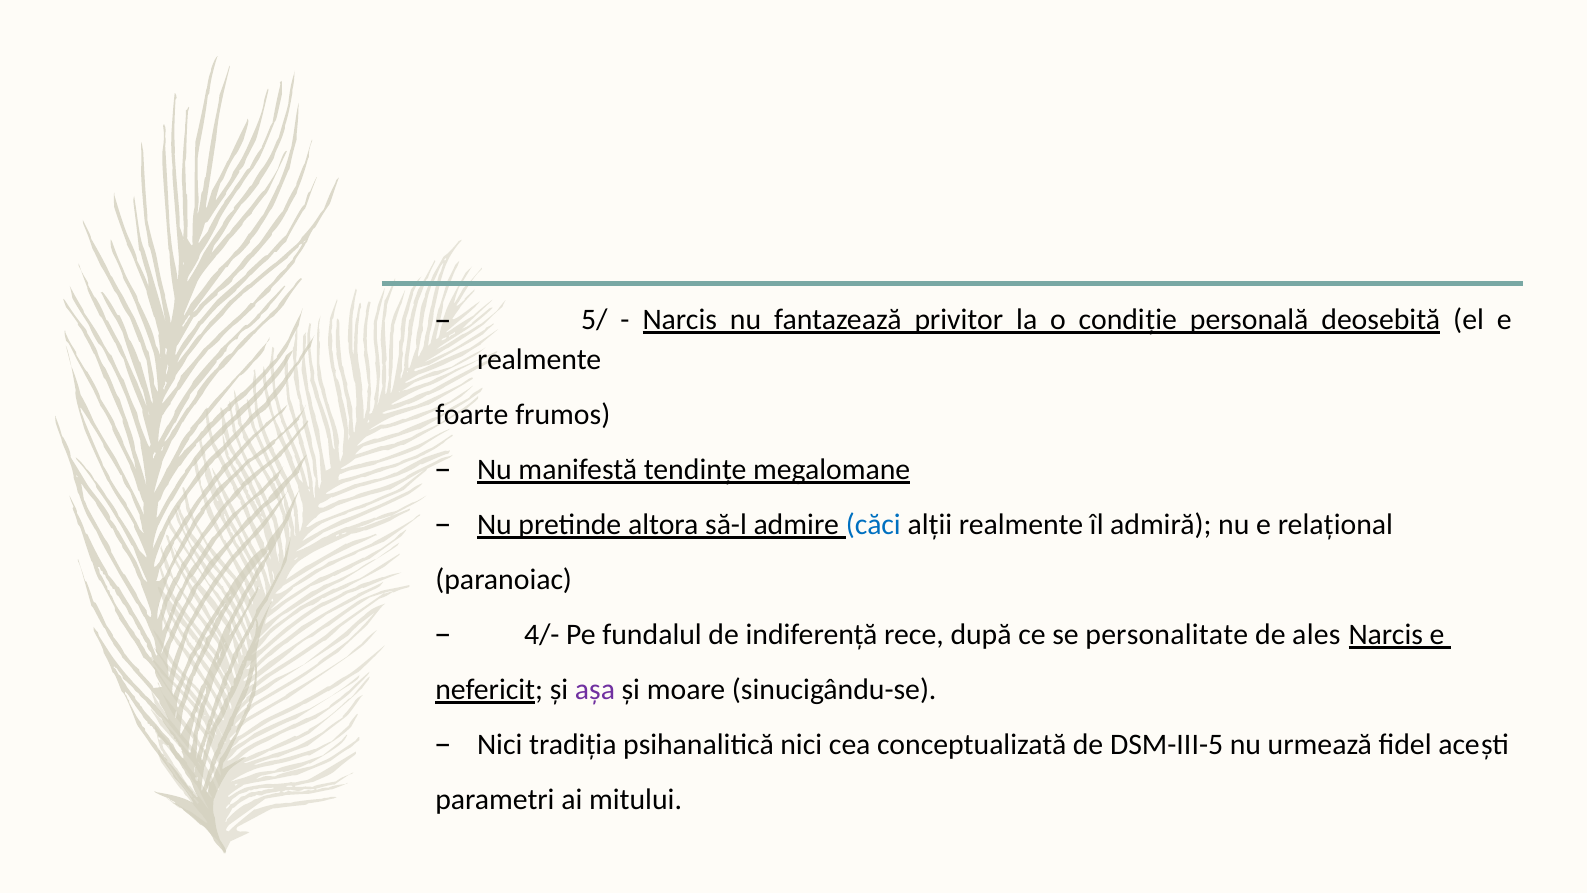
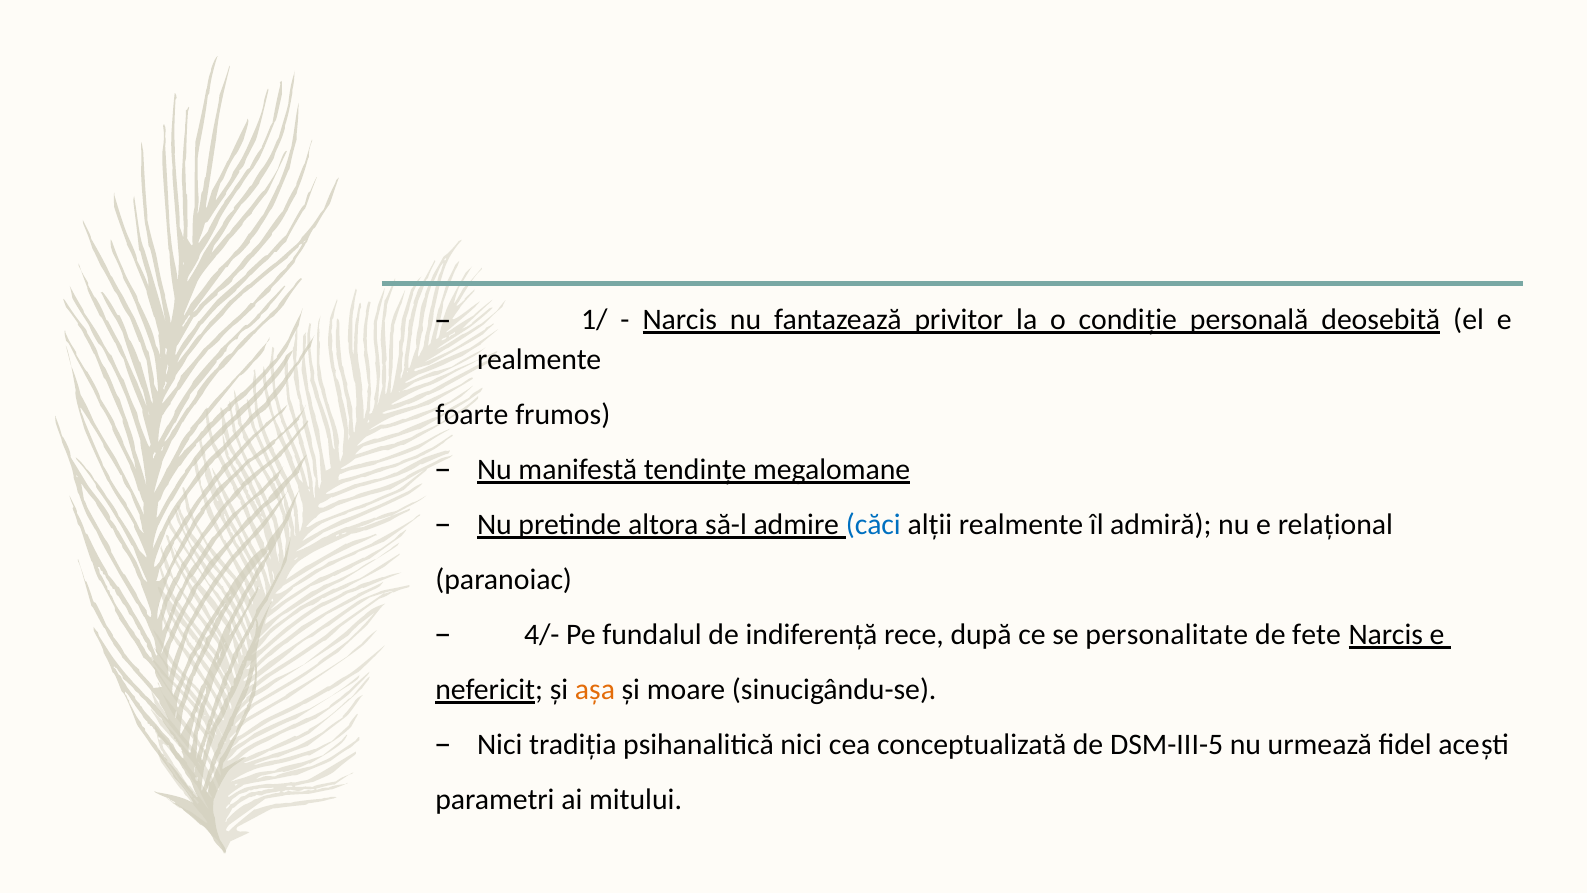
5/: 5/ -> 1/ (594, 320)
ales: ales -> fete (1317, 634)
aşa colour: purple -> orange (595, 689)
